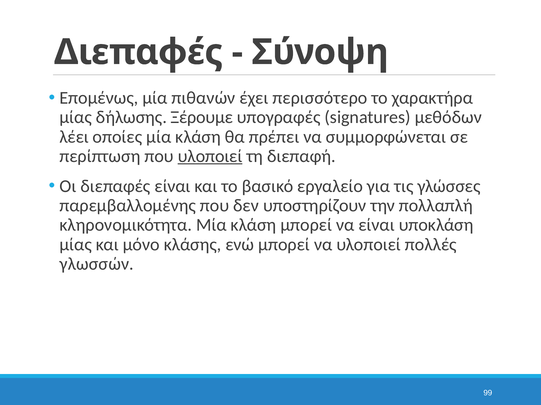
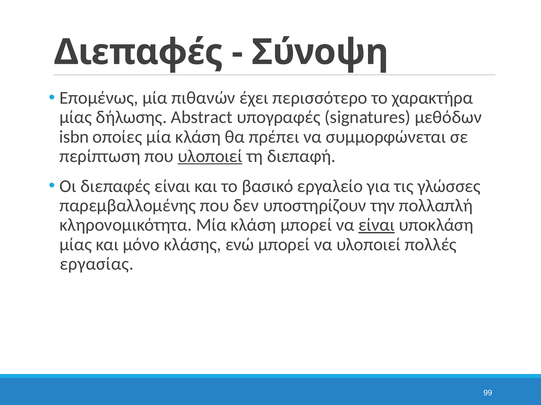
Ξέρουμε: Ξέρουμε -> Abstract (202, 118)
λέει: λέει -> isbn (74, 137)
είναι underline: none -> present (377, 225)
γλωσσών: γλωσσών -> εργασίας (97, 264)
